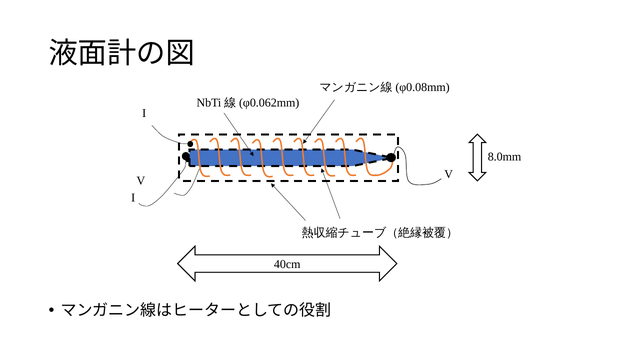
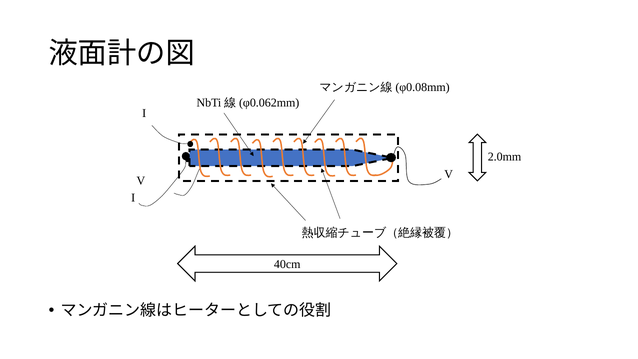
8.0mm: 8.0mm -> 2.0mm (505, 157)
